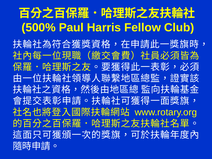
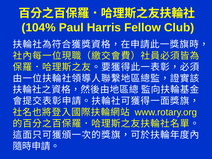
500%: 500% -> 104% (39, 28)
